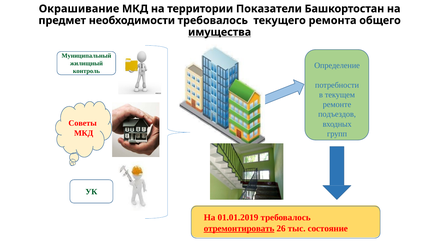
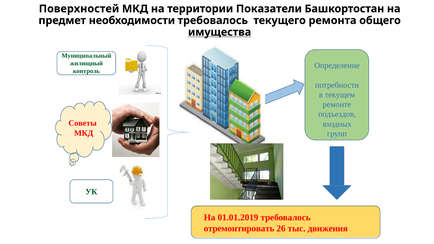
Окрашивание: Окрашивание -> Поверхностей (79, 9)
отремонтировать underline: present -> none (239, 229)
состояние: состояние -> движения (328, 229)
